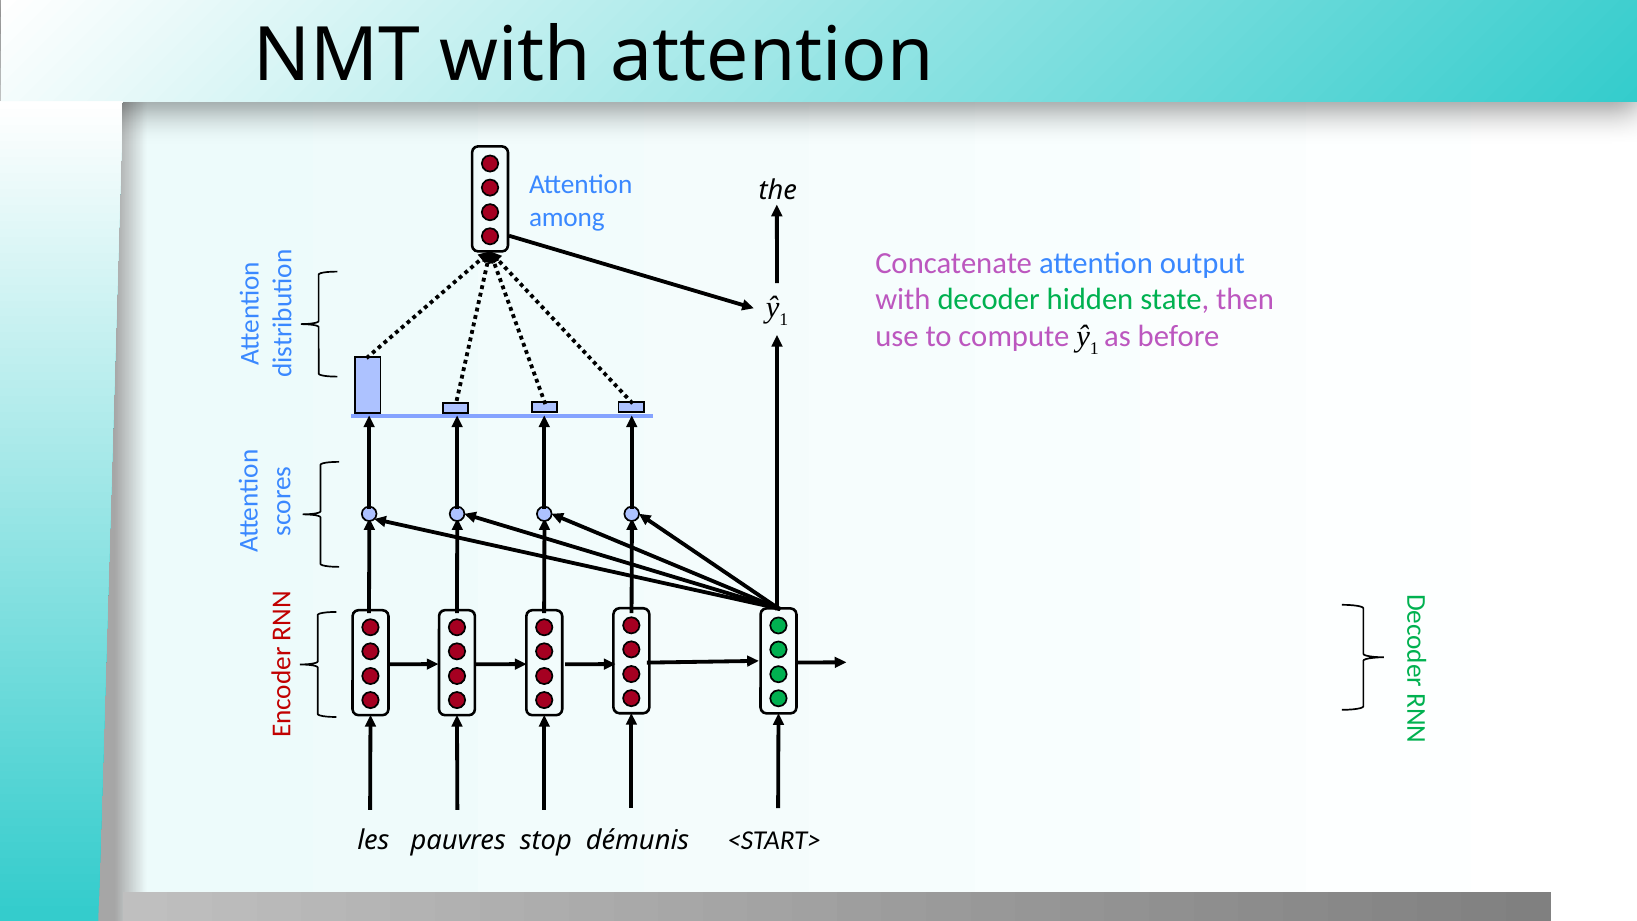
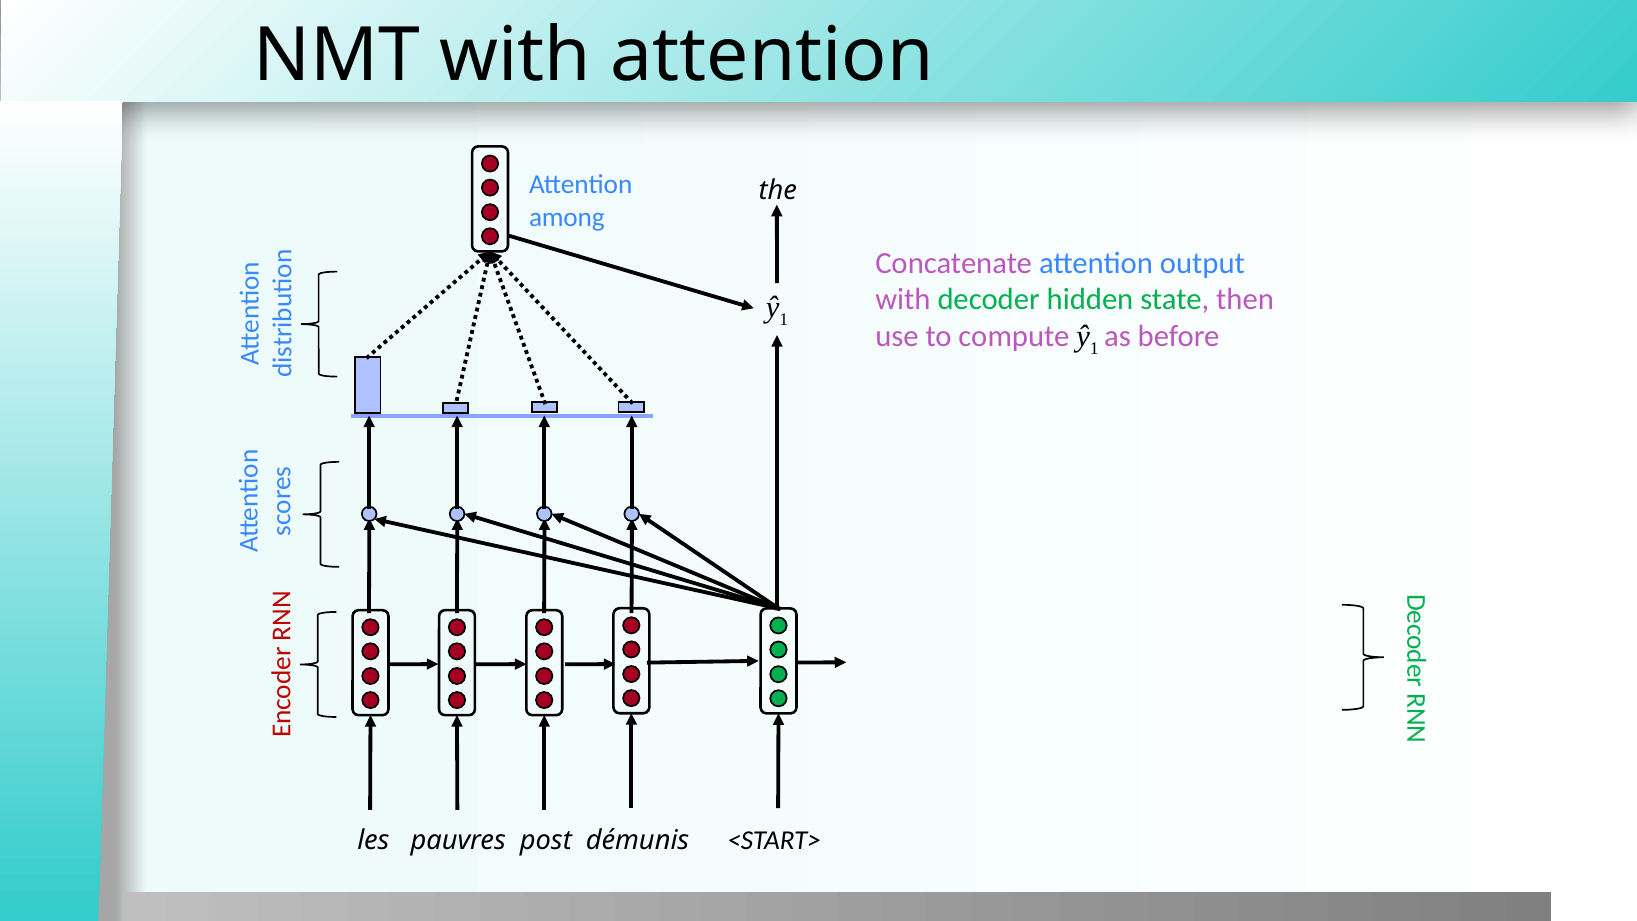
stop: stop -> post (546, 841)
